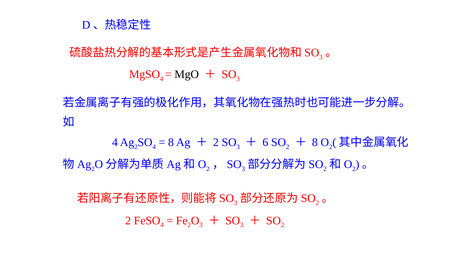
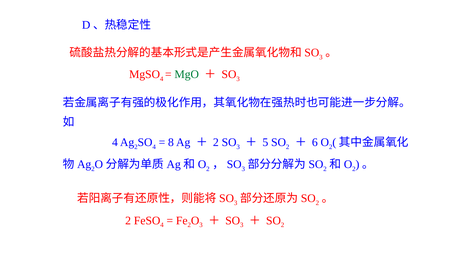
MgO colour: black -> green (187, 74)
6: 6 -> 5 (265, 142)
8: 8 -> 6 (315, 142)
